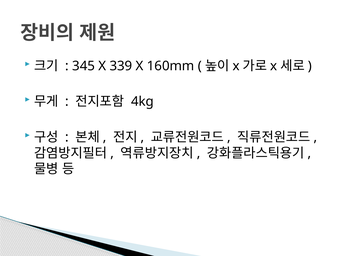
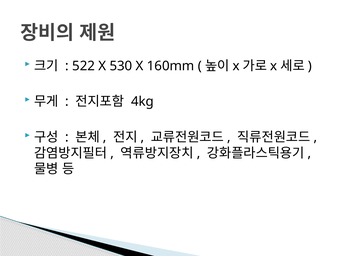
345: 345 -> 522 (84, 66)
339: 339 -> 530 (121, 66)
